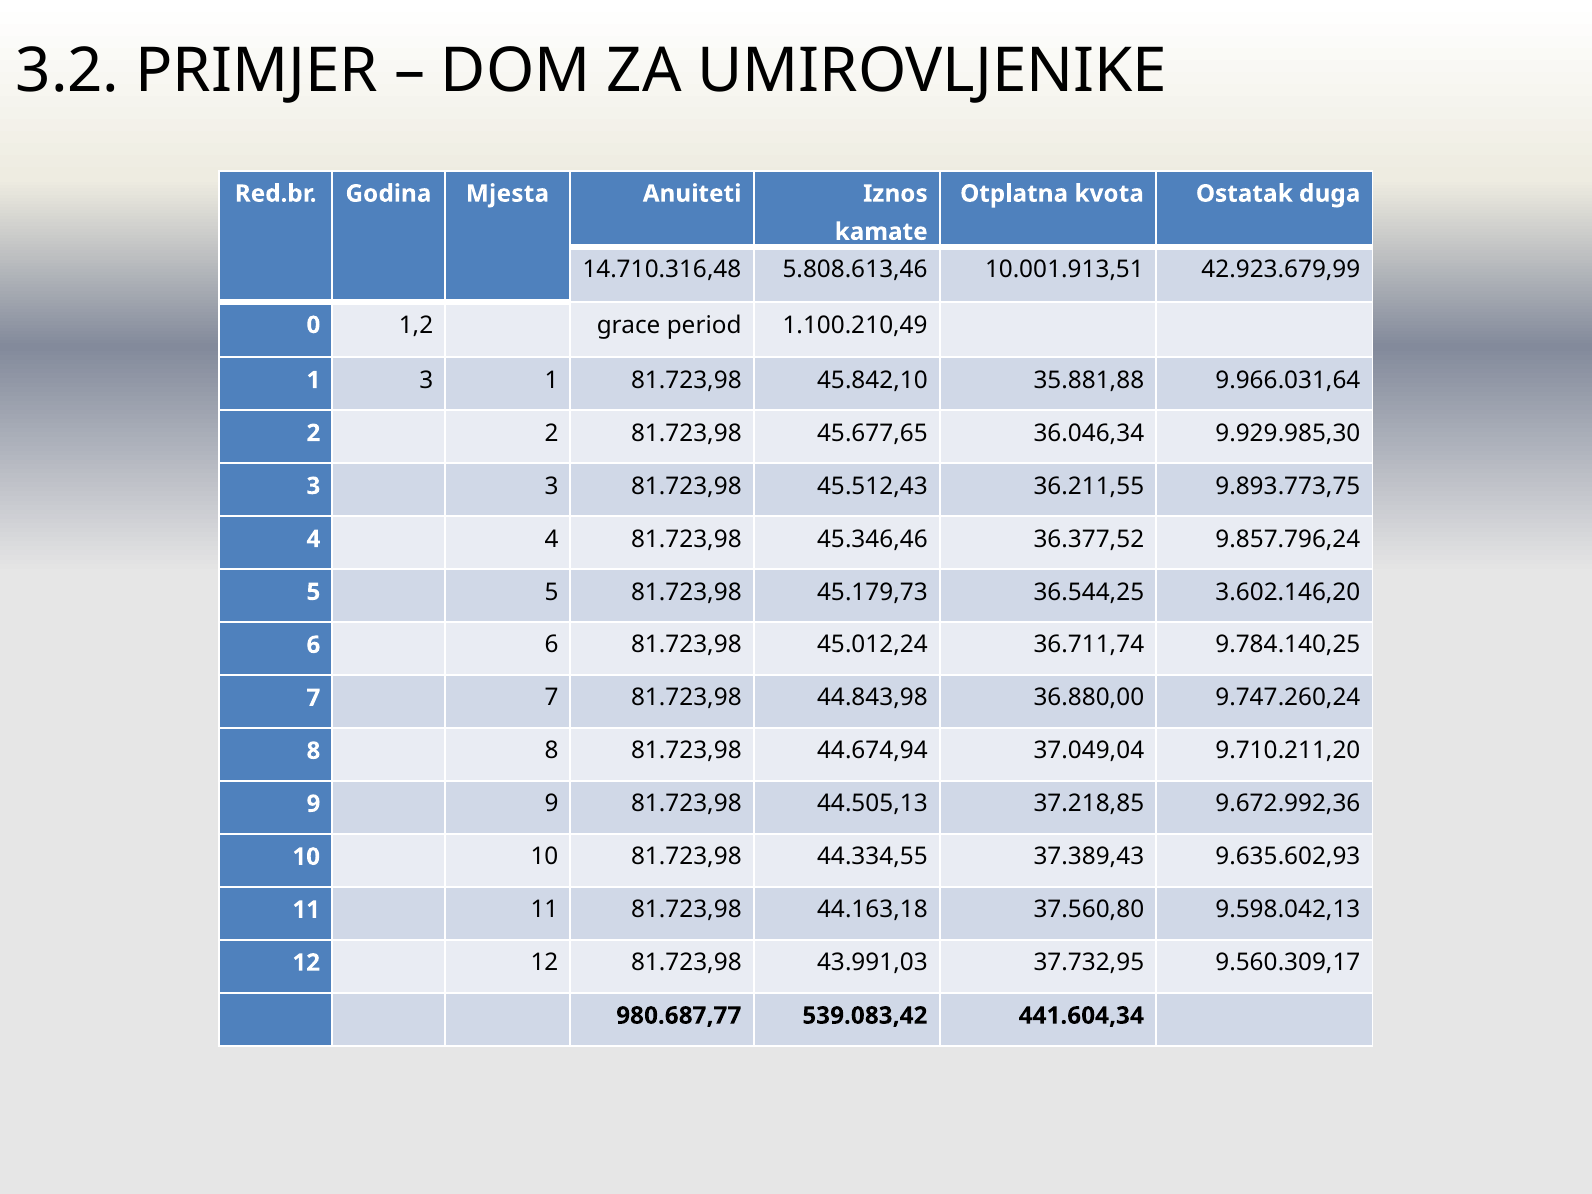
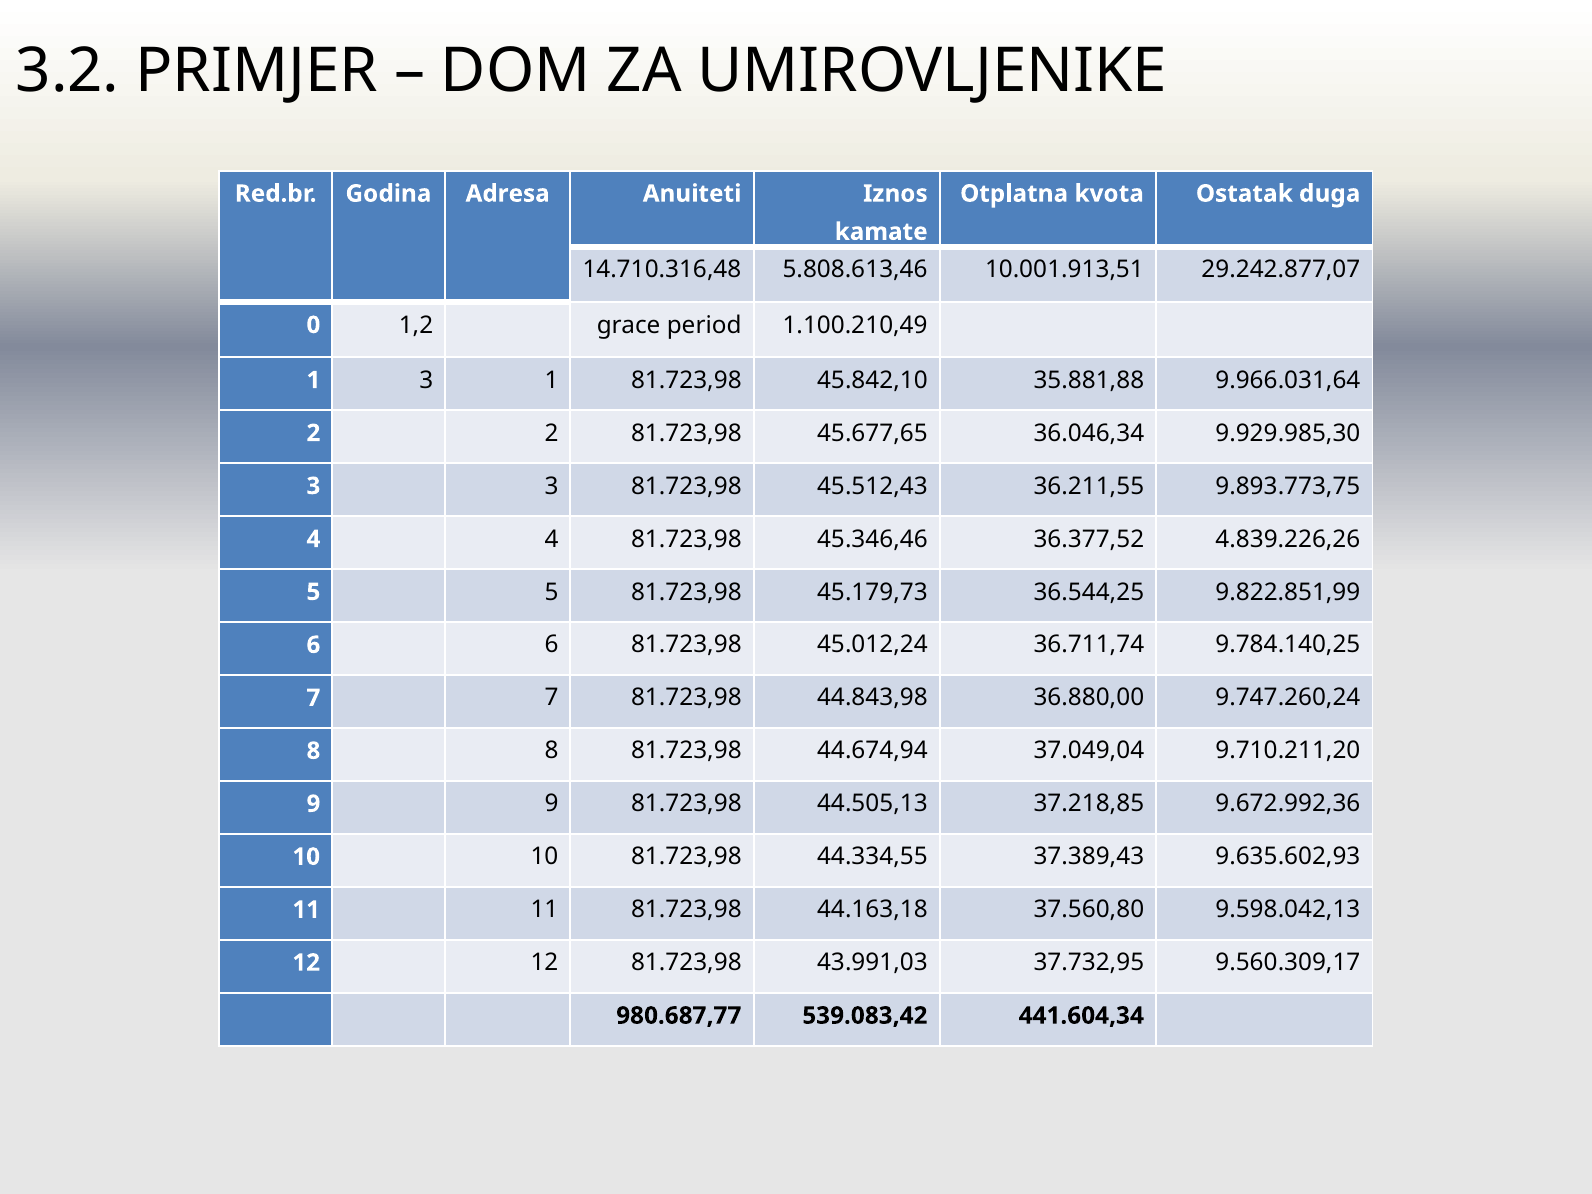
Mjesta: Mjesta -> Adresa (508, 194)
42.923.679,99: 42.923.679,99 -> 29.242.877,07 (1281, 270)
9.857.796,24: 9.857.796,24 -> 4.839.226,26 (1288, 539)
3.602.146,20: 3.602.146,20 -> 9.822.851,99 (1288, 592)
